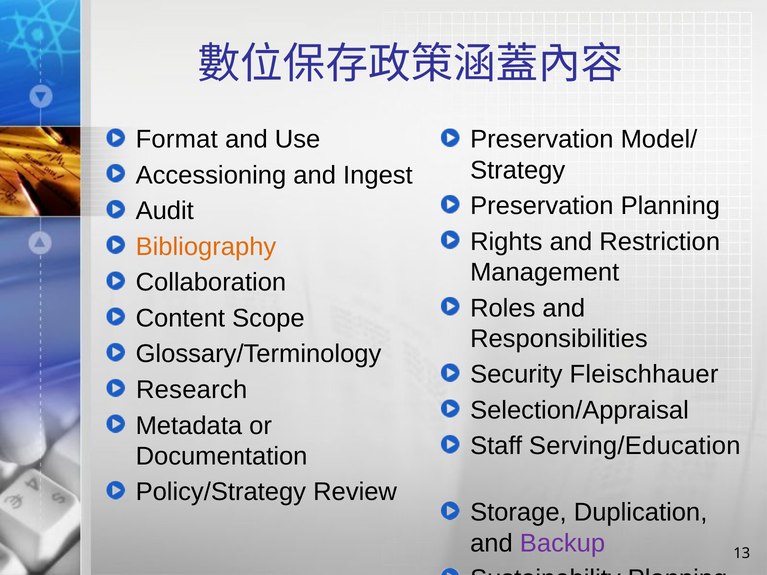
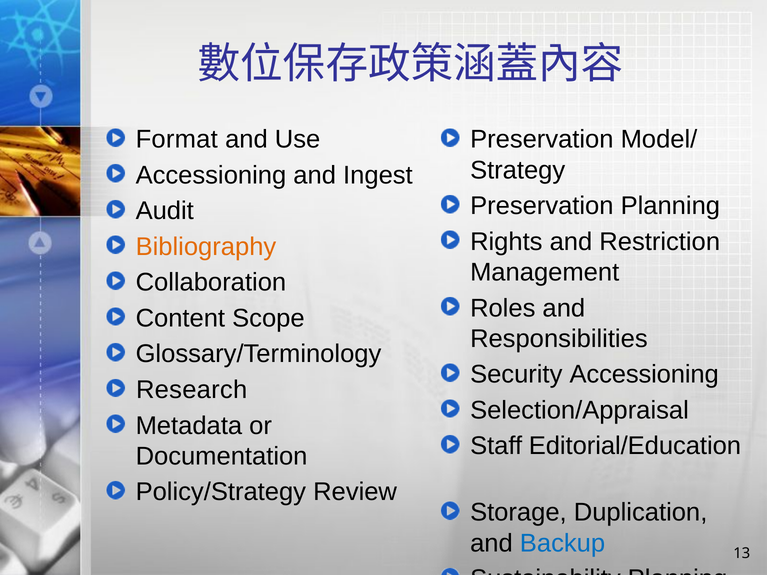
Security Fleischhauer: Fleischhauer -> Accessioning (644, 375)
Serving/Education: Serving/Education -> Editorial/Education (635, 446)
Backup colour: purple -> blue (563, 543)
